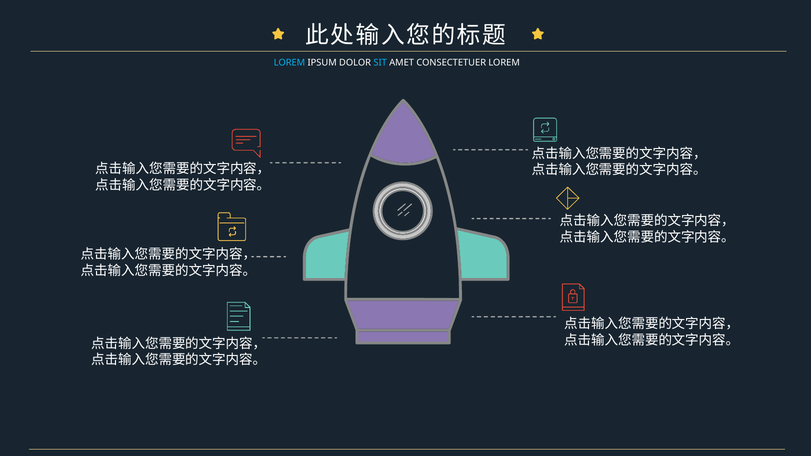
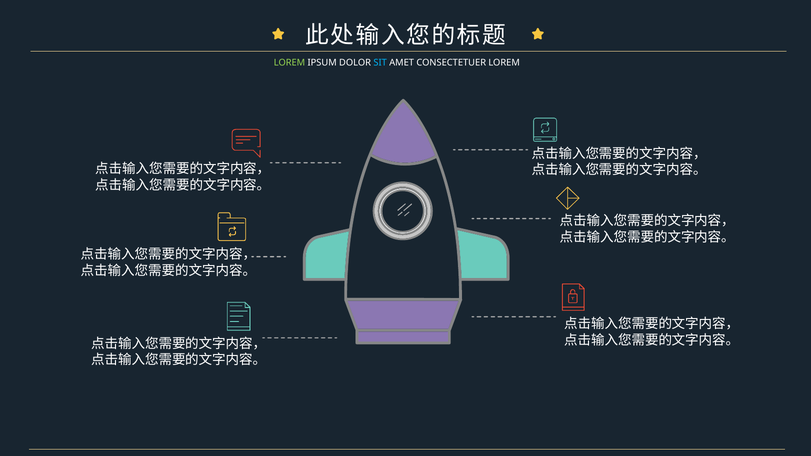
LOREM colour: light blue -> light green (289, 63)
